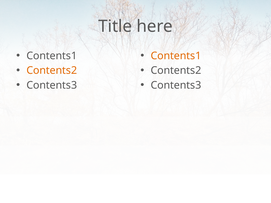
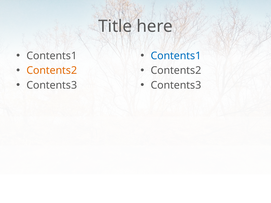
Contents1 colour: orange -> blue (176, 56)
